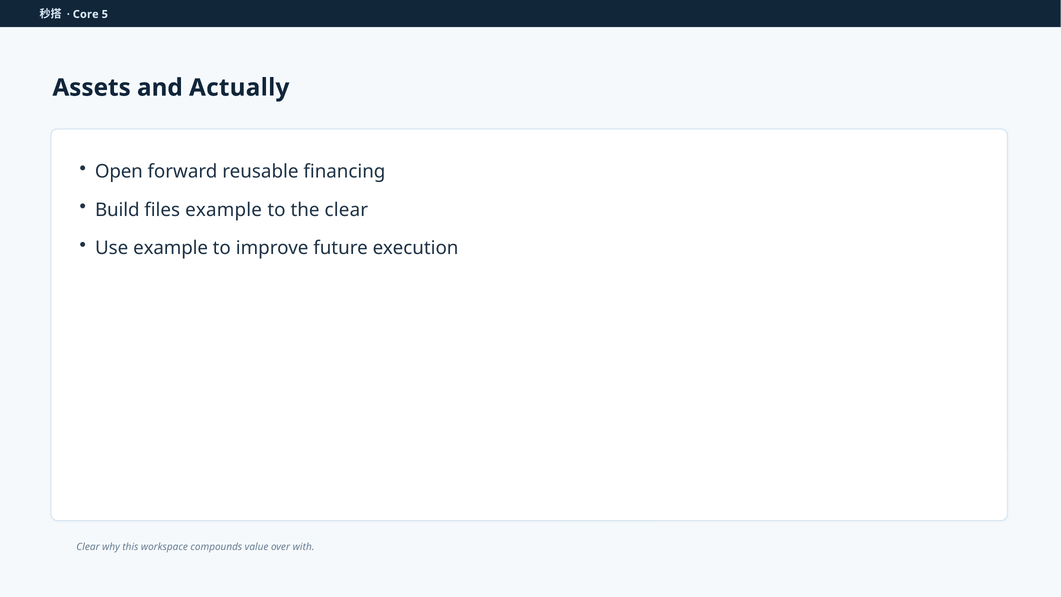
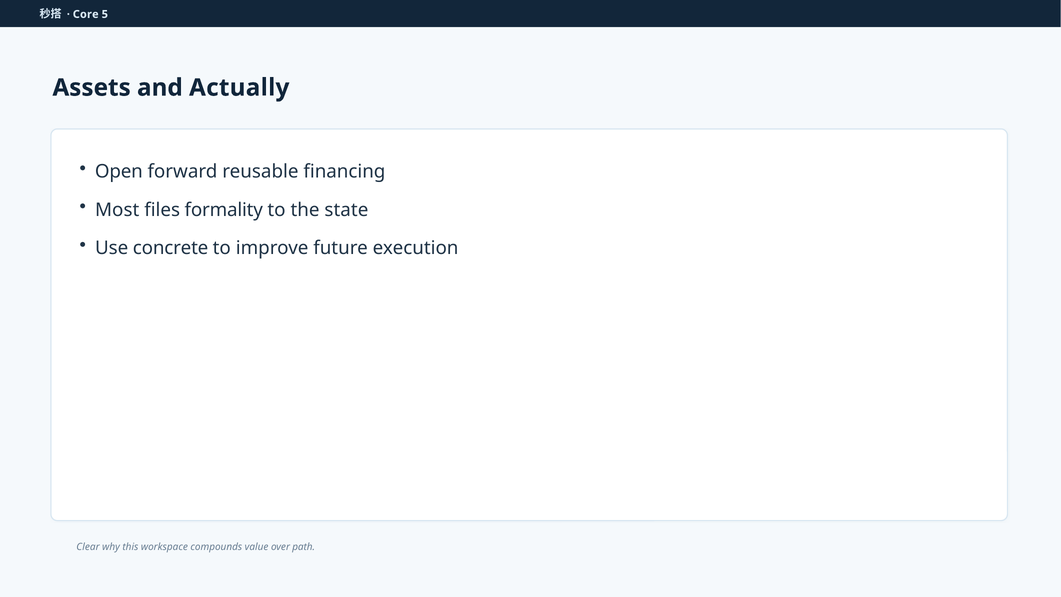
Build: Build -> Most (117, 210)
files example: example -> formality (224, 210)
the clear: clear -> state (346, 210)
Use example: example -> concrete (171, 248)
with: with -> path (304, 547)
